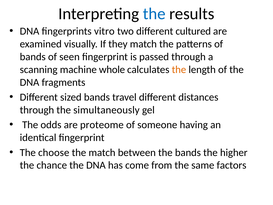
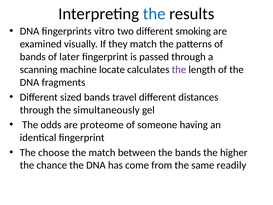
cultured: cultured -> smoking (193, 31)
seen: seen -> later (69, 57)
whole: whole -> locate (112, 69)
the colour: orange -> purple (179, 69)
factors: factors -> readily (231, 165)
